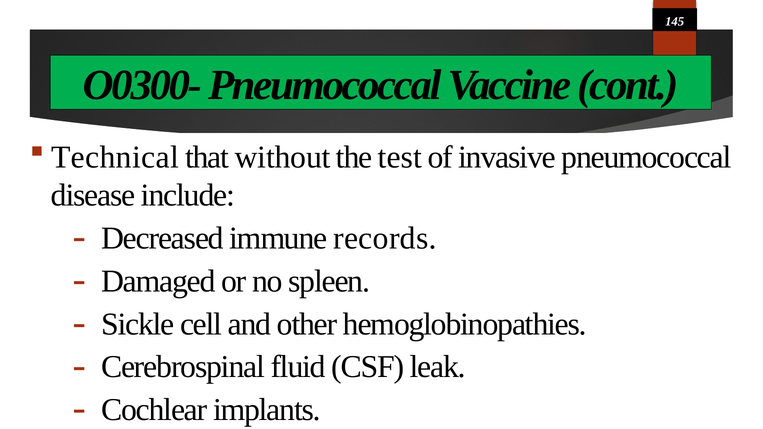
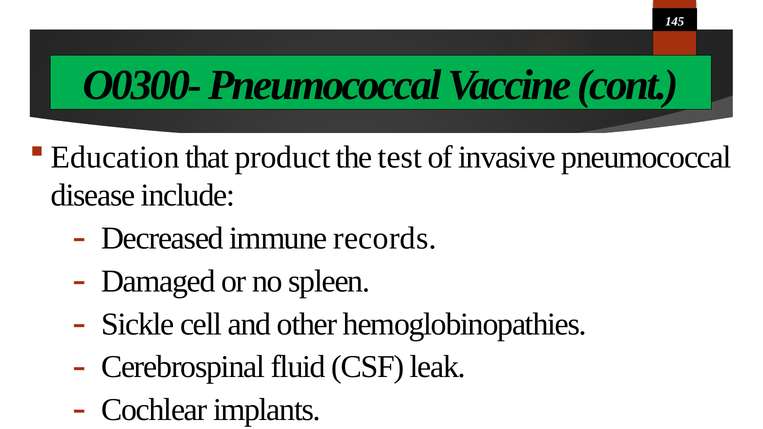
Technical: Technical -> Education (115, 157)
without: without -> product (283, 157)
